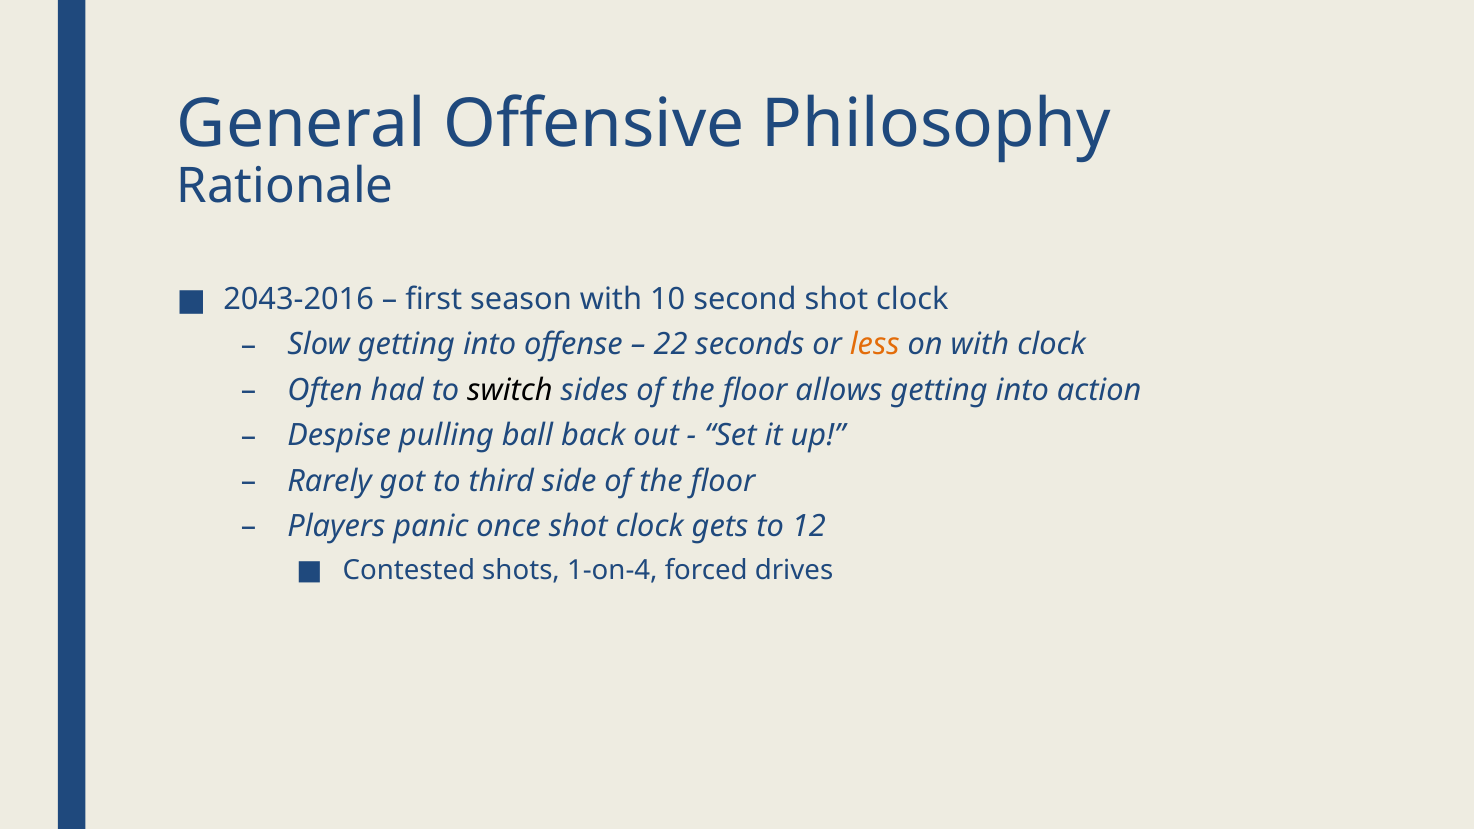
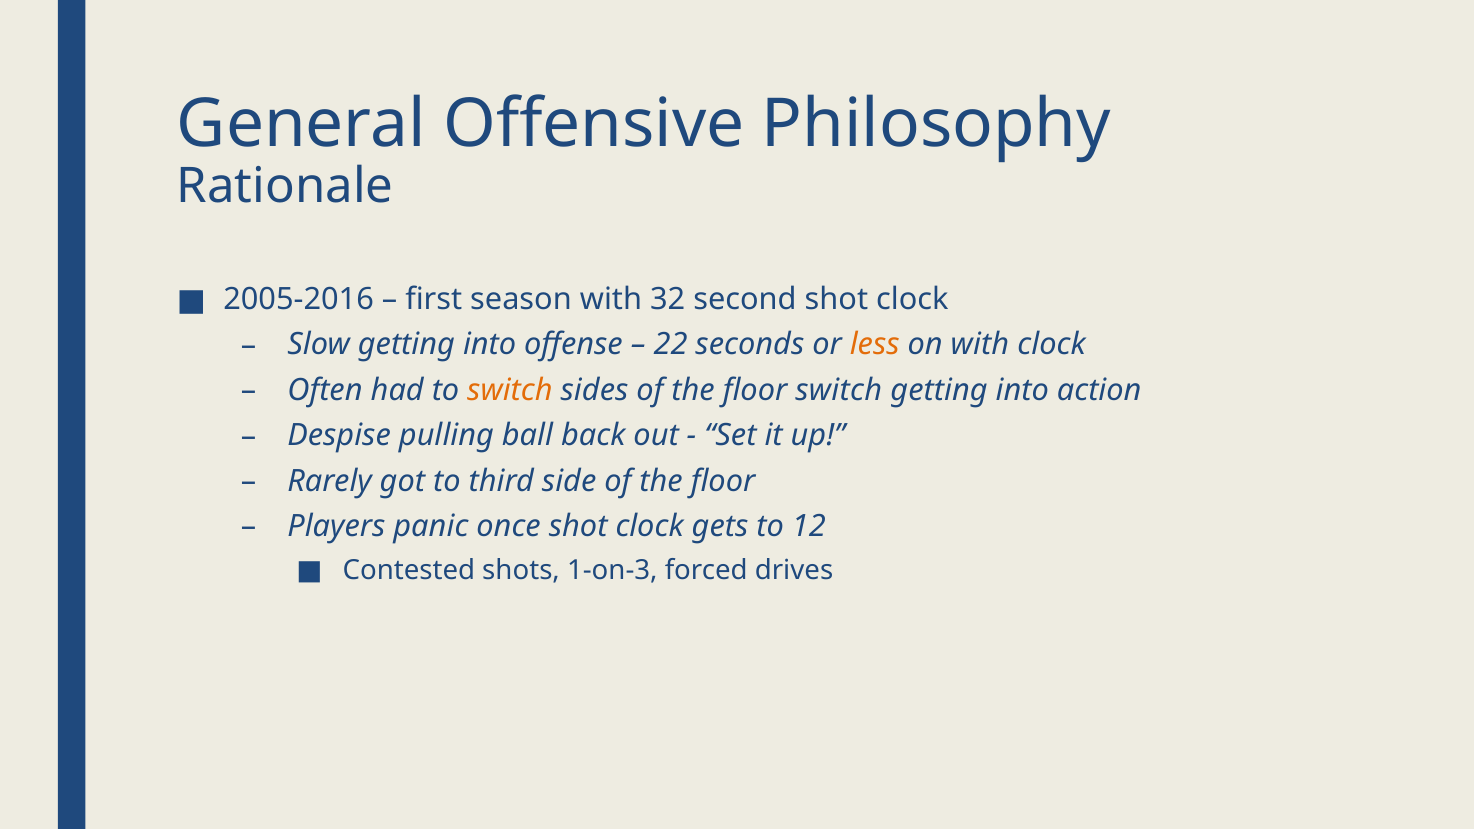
2043-2016: 2043-2016 -> 2005-2016 (299, 299)
10: 10 -> 32 (668, 299)
switch colour: black -> orange (510, 390)
floor allows: allows -> switch (839, 390)
1-on-4: 1-on-4 -> 1-on-3 (612, 570)
